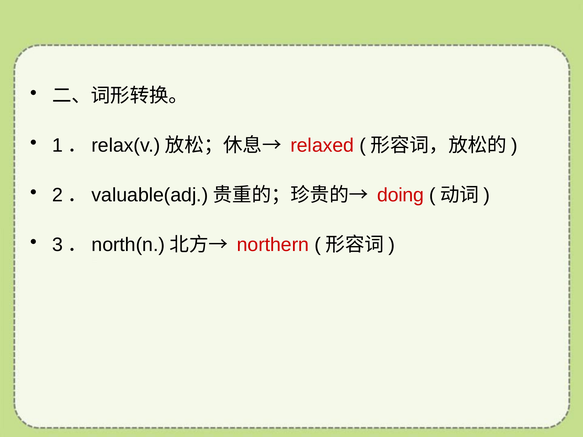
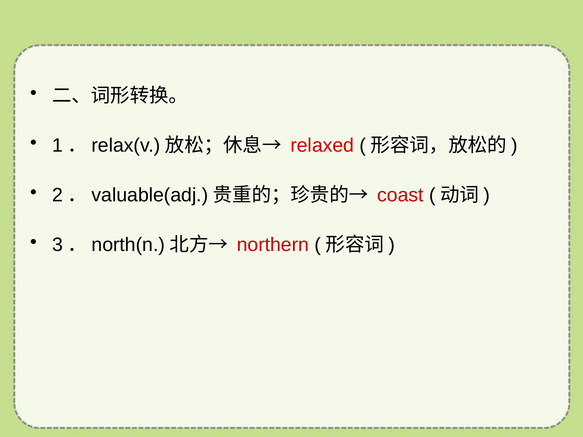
doing: doing -> coast (400, 195)
